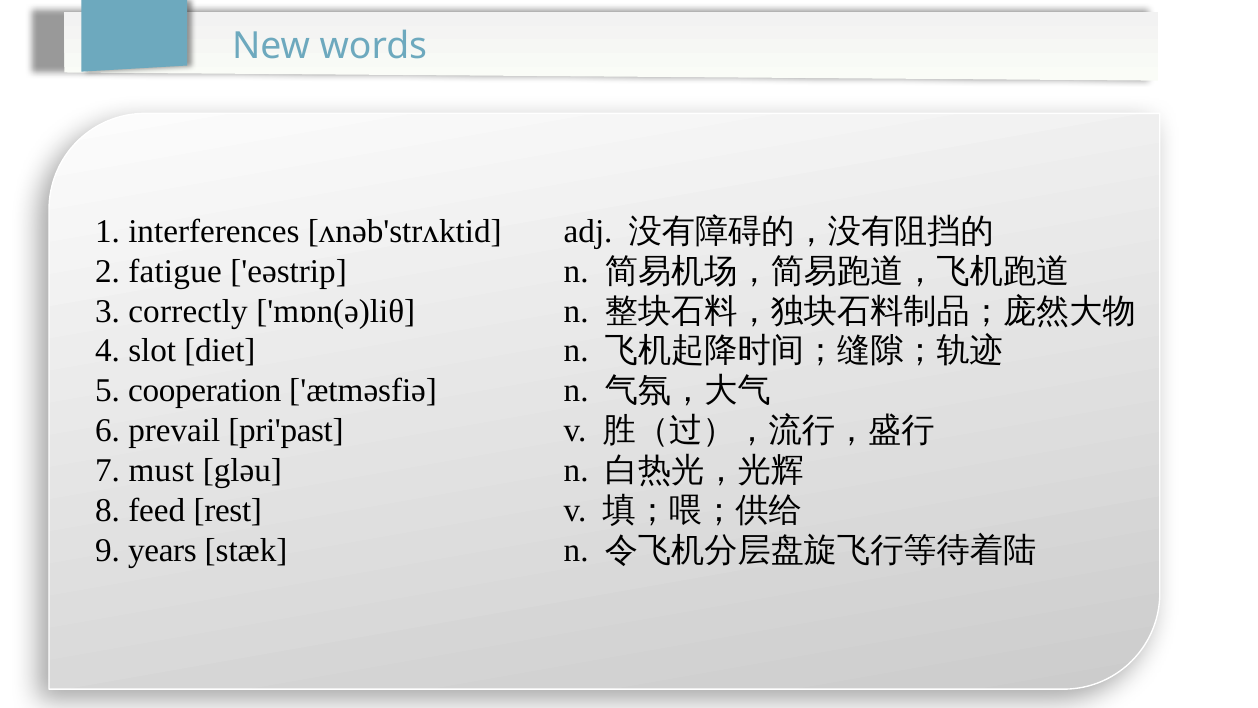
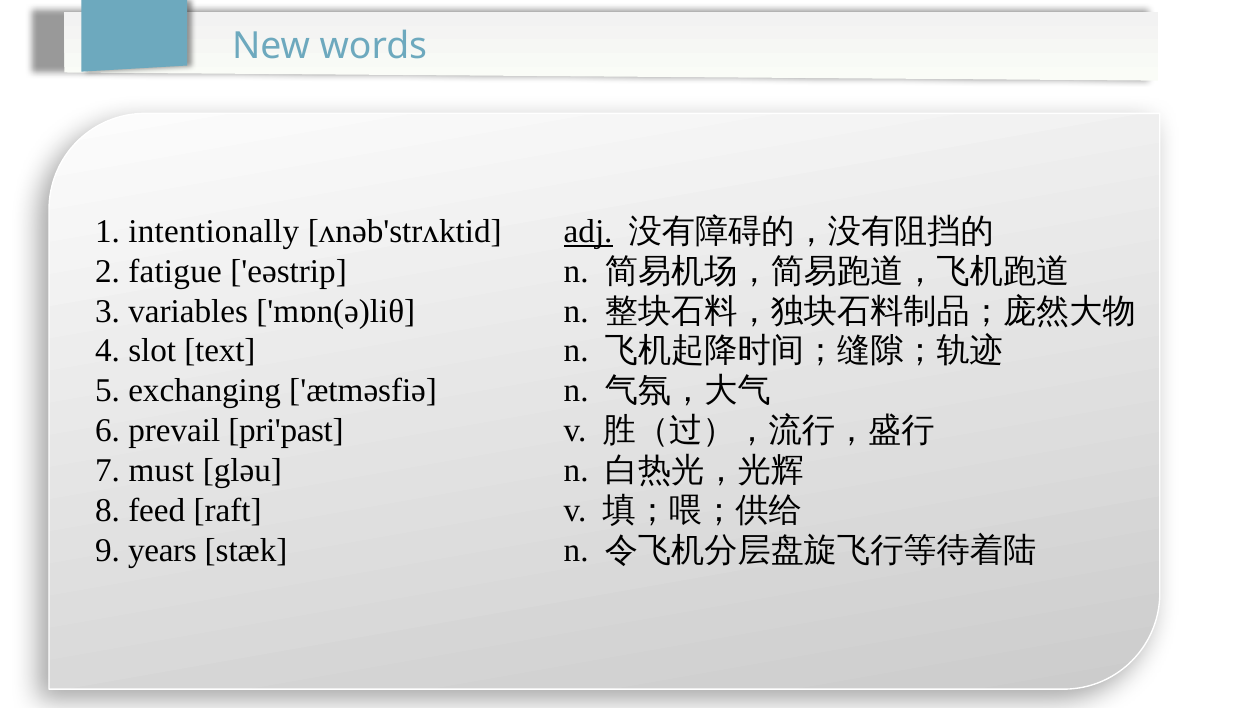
interferences: interferences -> intentionally (214, 231)
adj underline: none -> present (588, 231)
correctly: correctly -> variables (188, 311)
diet: diet -> text (220, 351)
cooperation: cooperation -> exchanging (205, 391)
rest: rest -> raft (228, 510)
